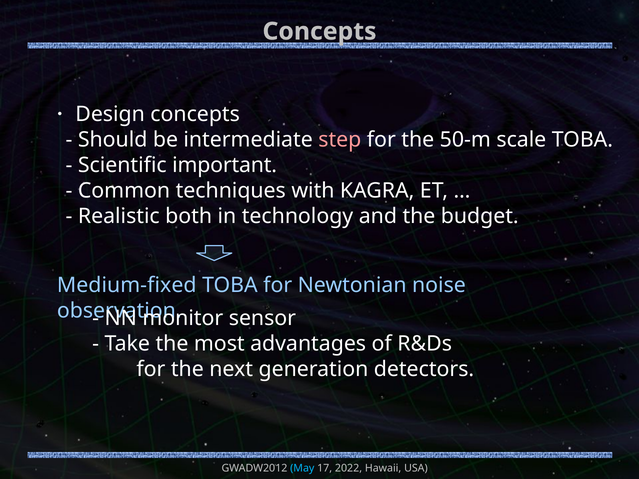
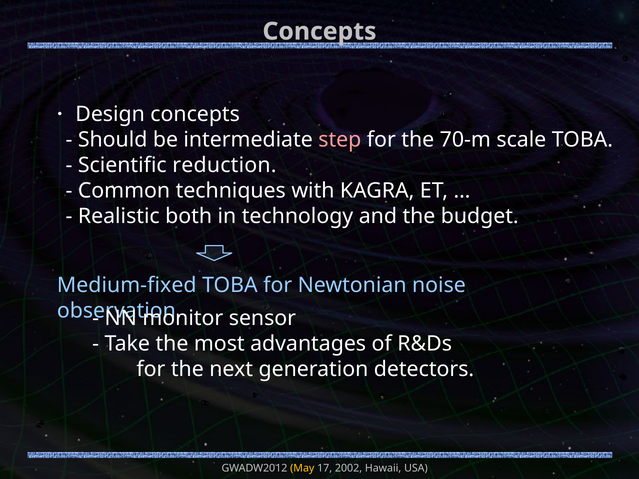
50-m: 50-m -> 70-m (465, 140)
important: important -> reduction (224, 165)
May colour: light blue -> yellow (302, 469)
2022: 2022 -> 2002 (349, 469)
